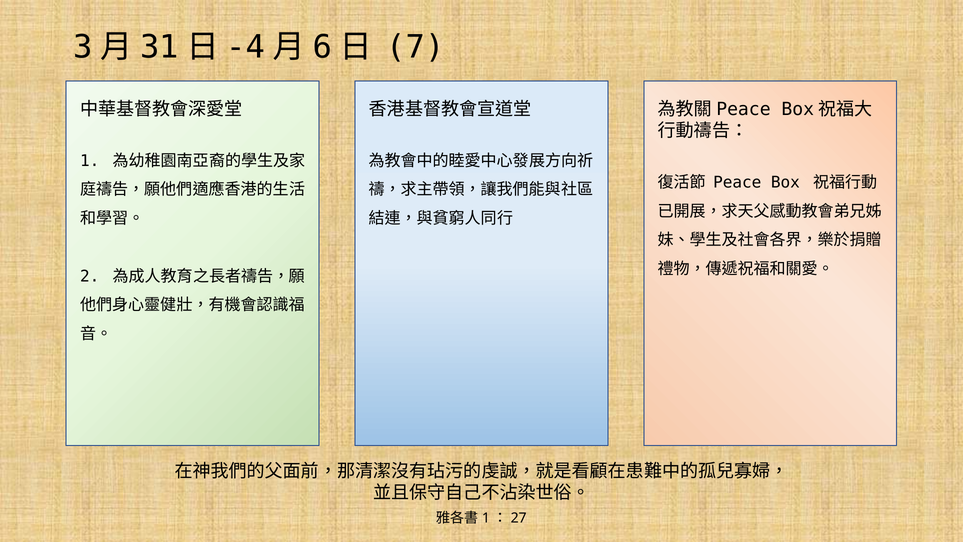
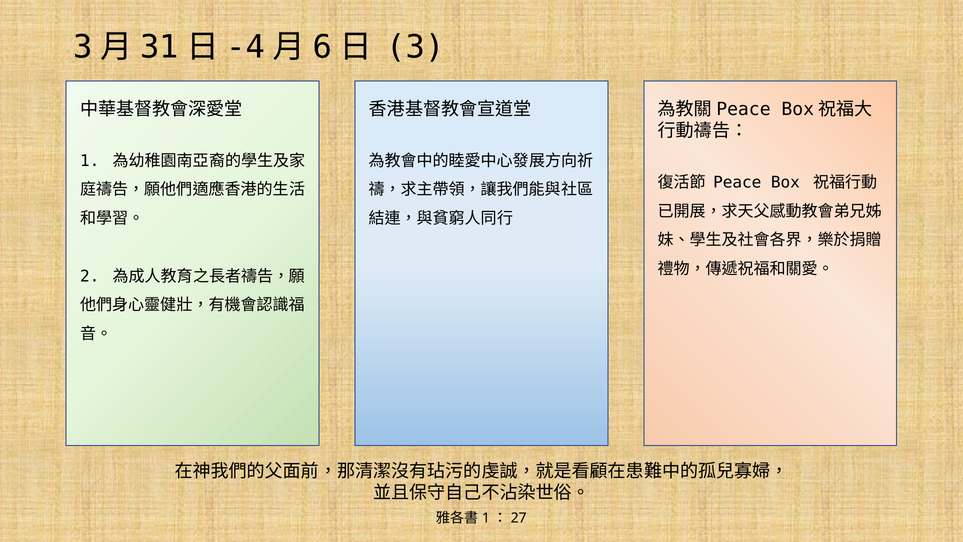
7: 7 -> 3 (415, 47)
